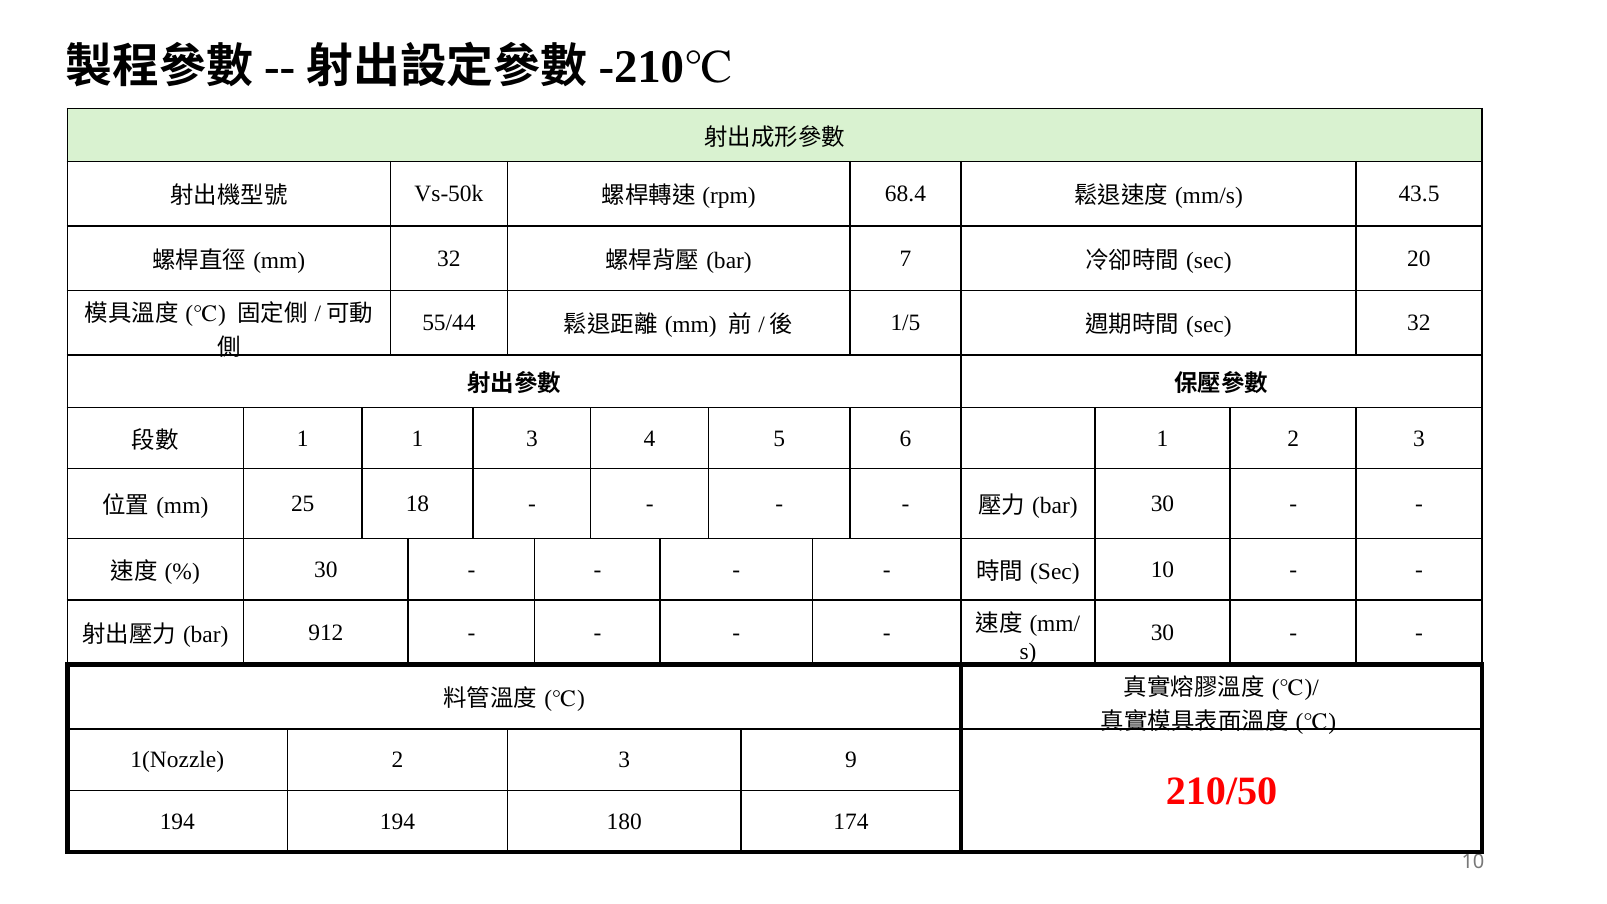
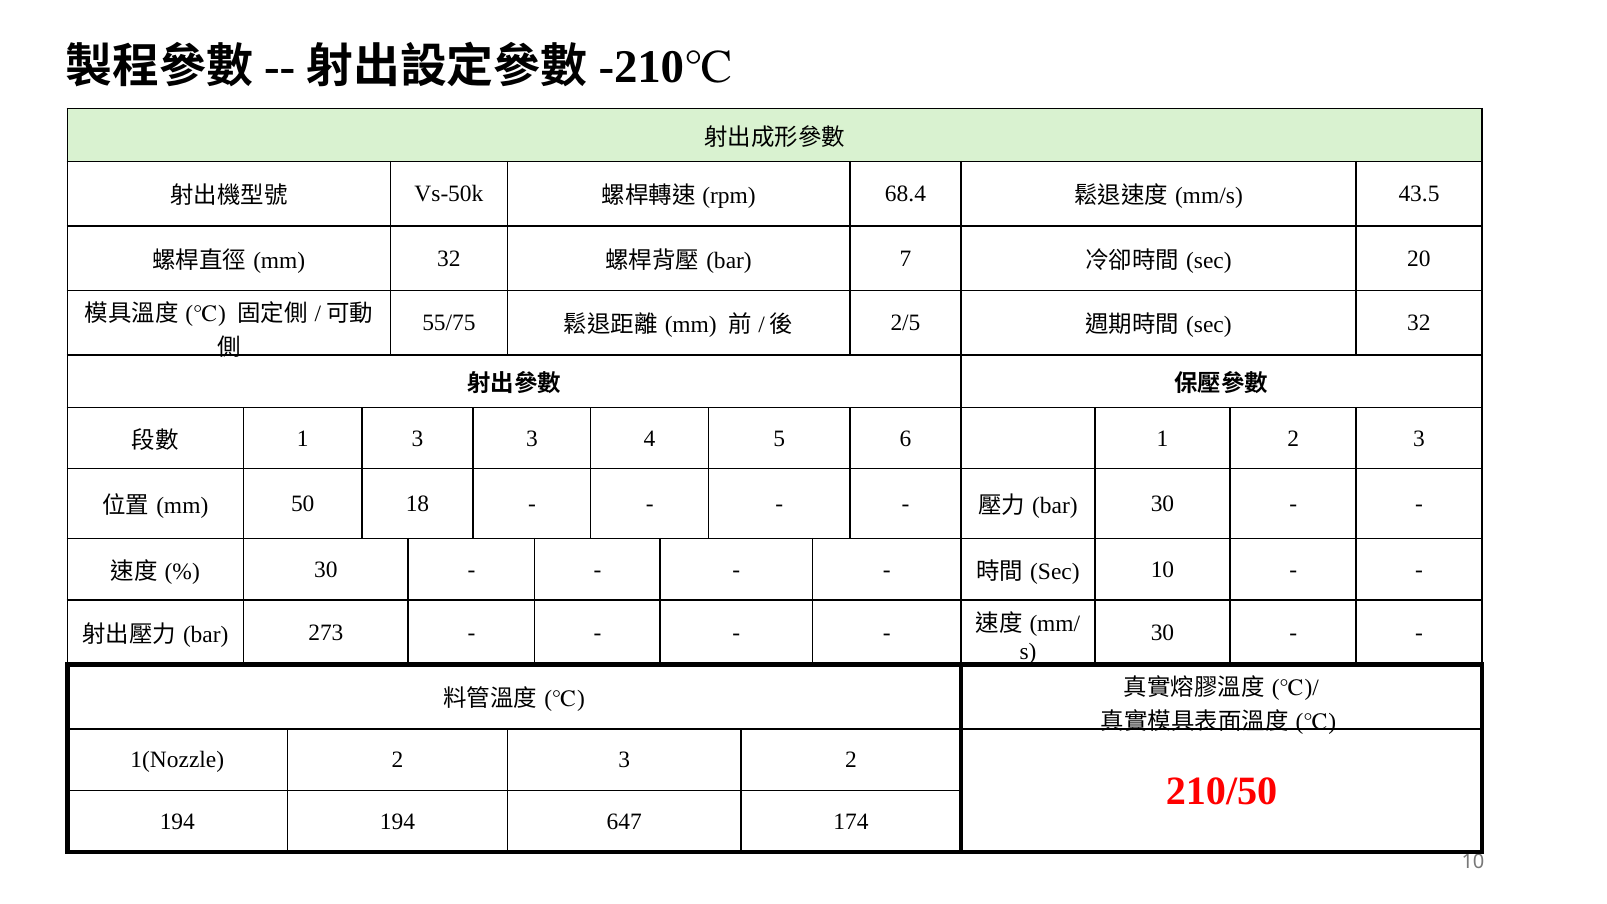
55/44: 55/44 -> 55/75 (449, 323)
1/5: 1/5 -> 2/5 (905, 323)
1 1: 1 -> 3 (418, 438)
25: 25 -> 50 (303, 504)
912: 912 -> 273 (326, 632)
3 9: 9 -> 2 (851, 760)
180: 180 -> 647 (624, 821)
